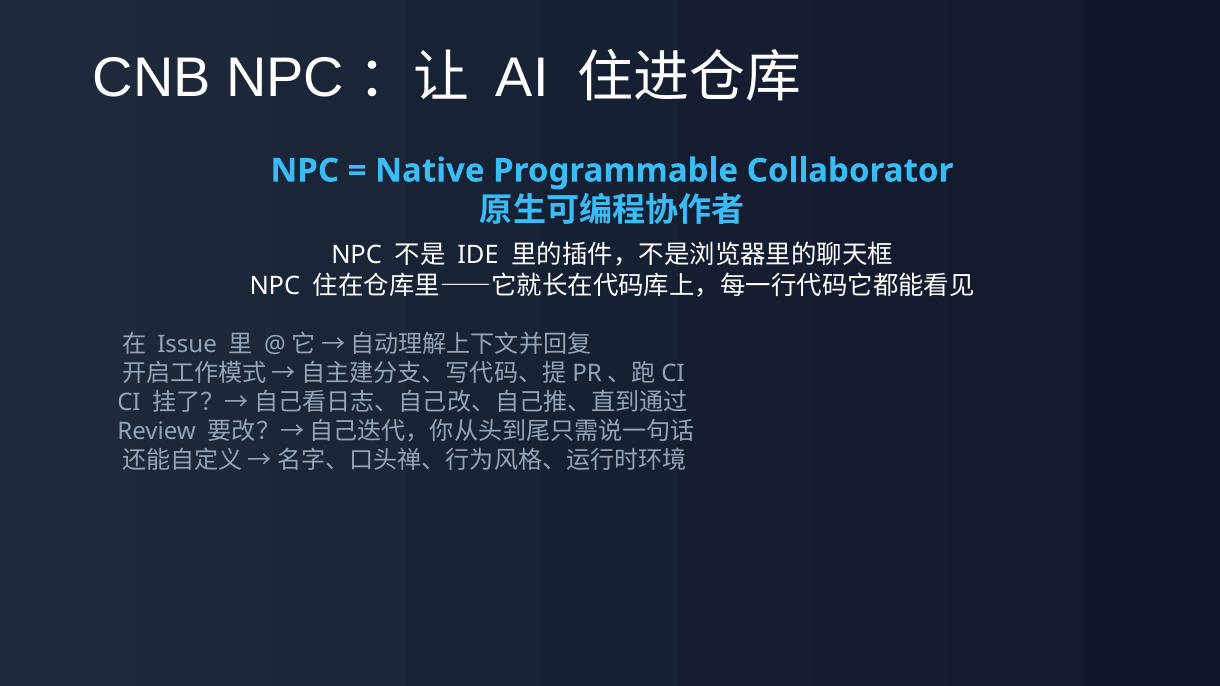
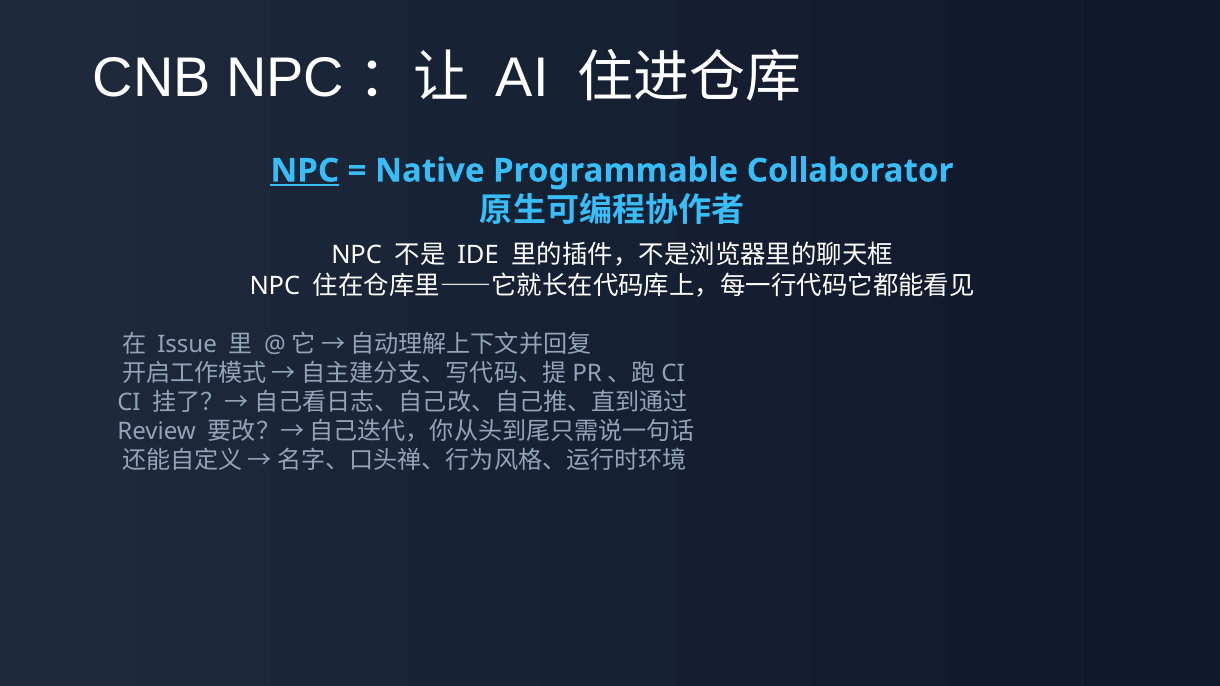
NPC underline: none -> present (305, 171)
